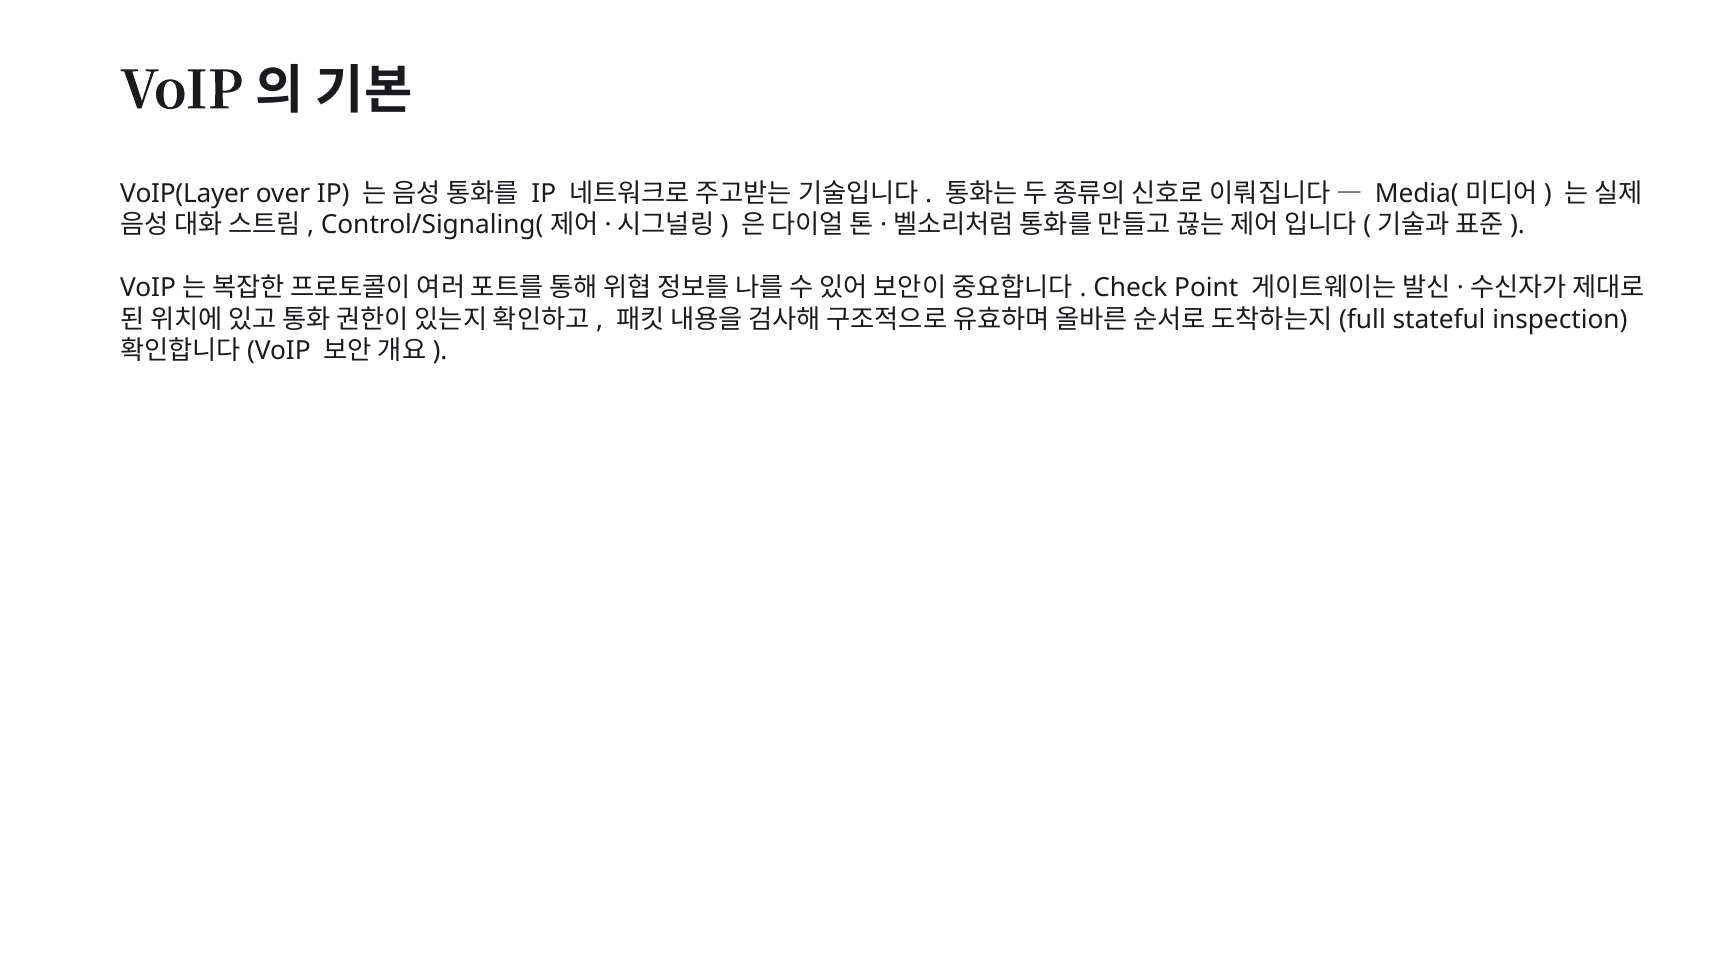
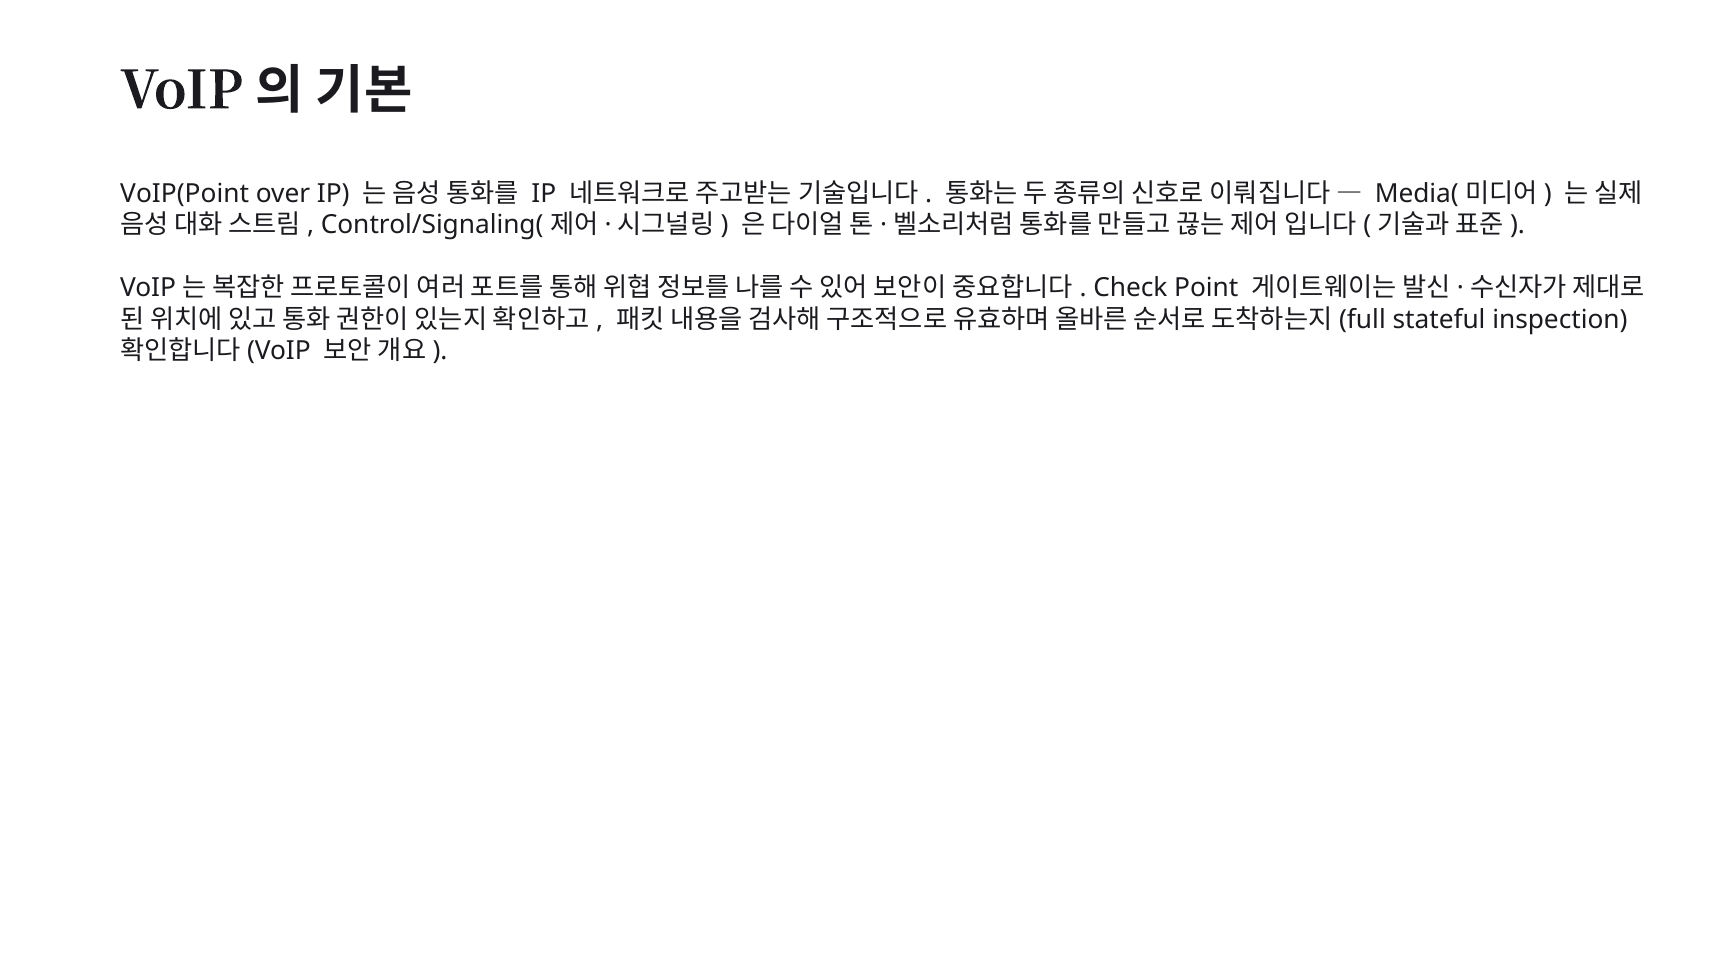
VoIP(Layer: VoIP(Layer -> VoIP(Point (185, 194)
